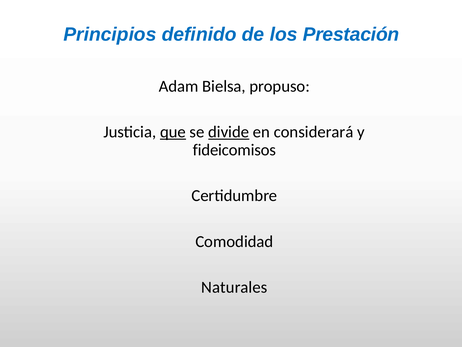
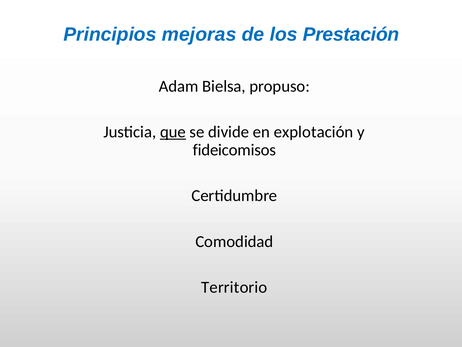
definido: definido -> mejoras (199, 35)
divide underline: present -> none (229, 132)
considerará: considerará -> explotación (314, 132)
Naturales: Naturales -> Territorio (234, 287)
